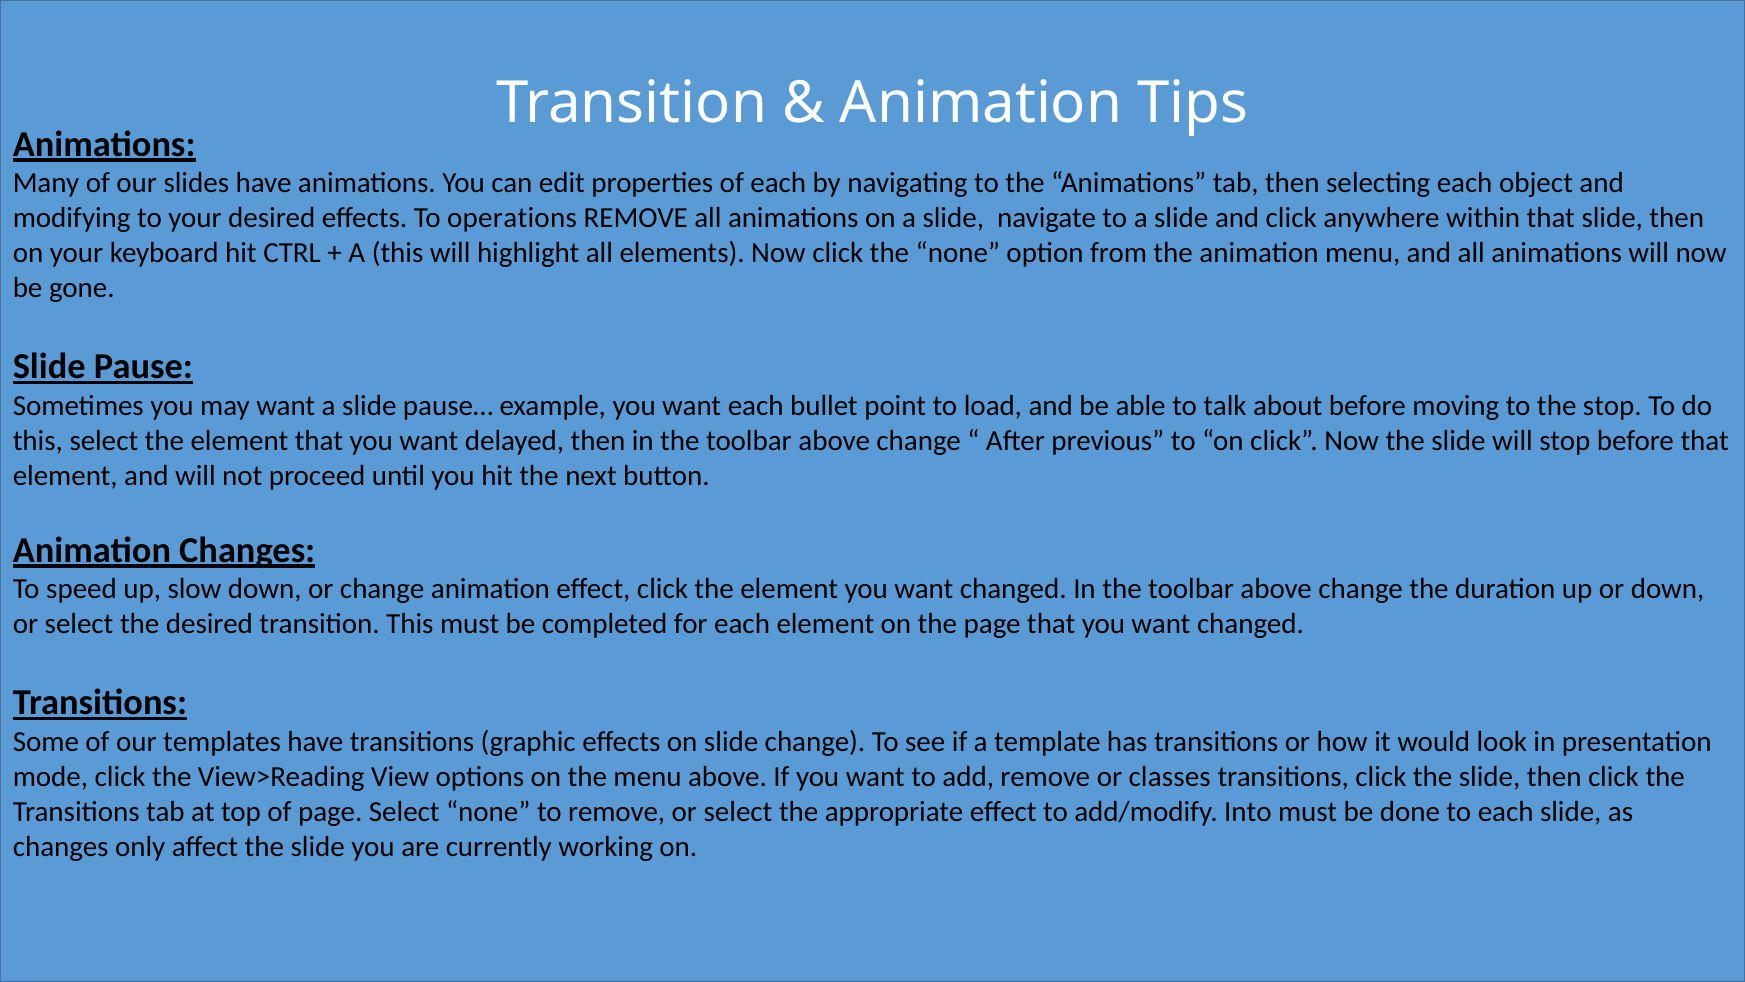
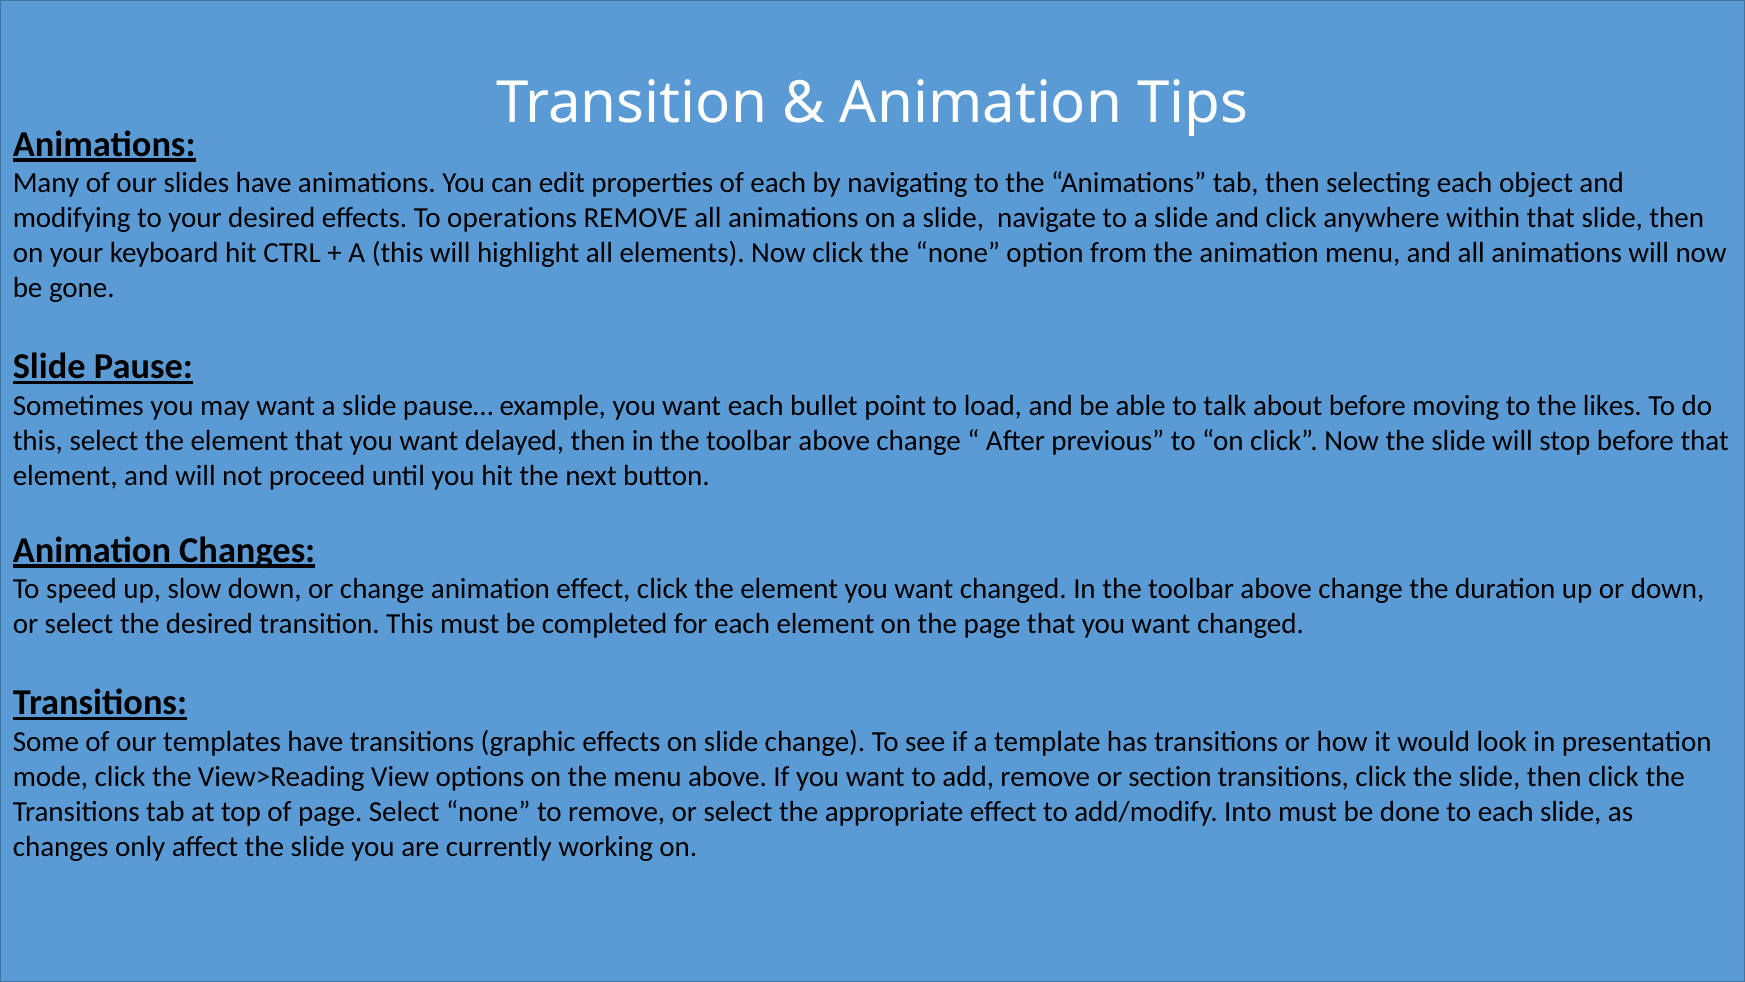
the stop: stop -> likes (1612, 406)
classes: classes -> section (1170, 776)
